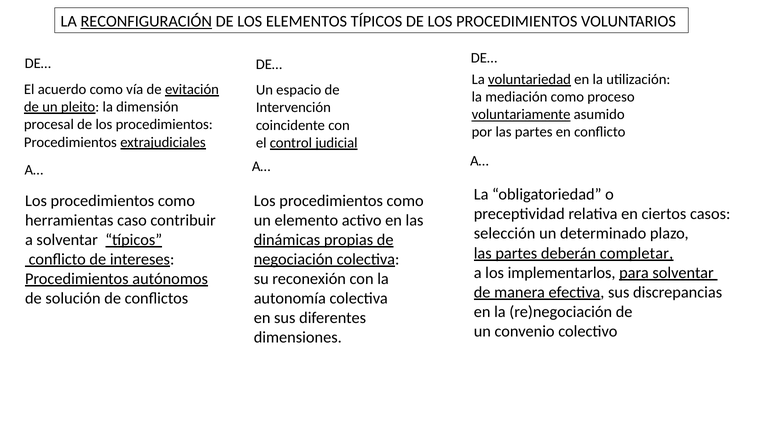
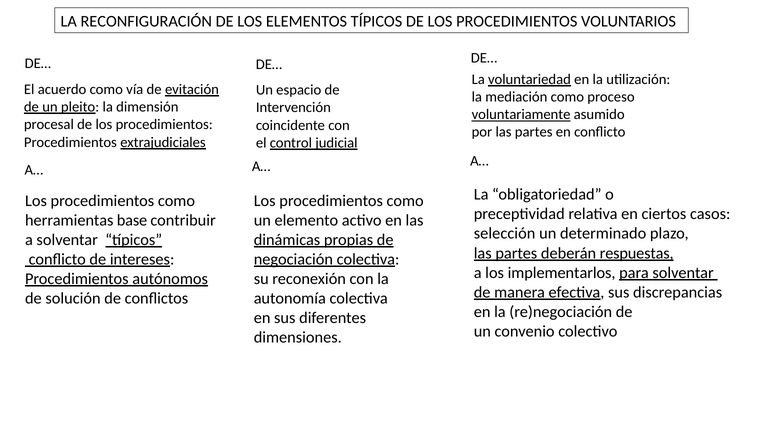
RECONFIGURACIÓN underline: present -> none (146, 21)
caso: caso -> base (132, 220)
completar: completar -> respuestas (637, 253)
